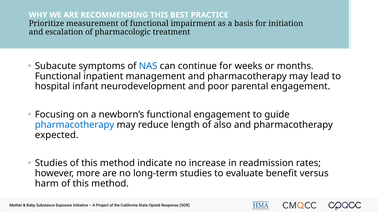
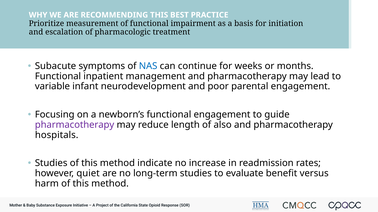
hospital: hospital -> variable (52, 87)
pharmacotherapy colour: blue -> purple (75, 125)
expected: expected -> hospitals (57, 135)
more: more -> quiet (88, 174)
